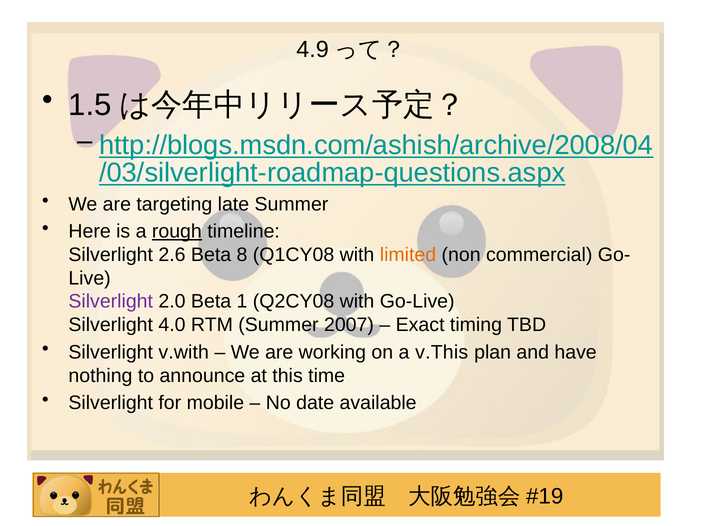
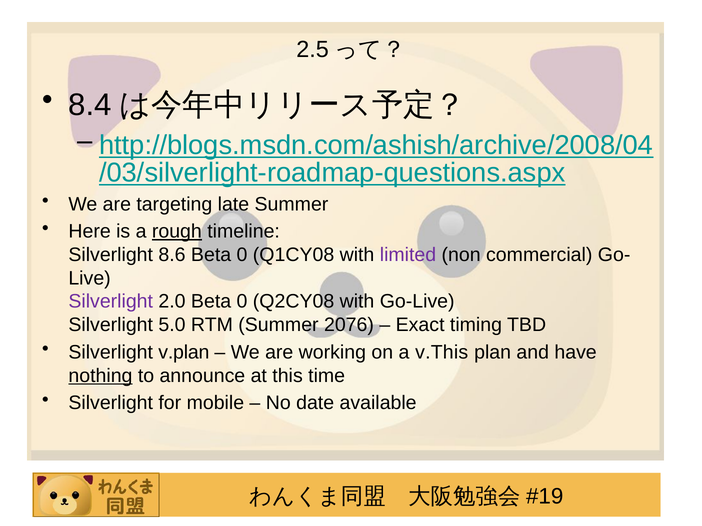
4.9: 4.9 -> 2.5 (313, 50)
1.5: 1.5 -> 8.4 (90, 105)
2.6: 2.6 -> 8.6 (172, 255)
8: 8 -> 0 (242, 255)
limited colour: orange -> purple (408, 255)
2.0 Beta 1: 1 -> 0 (242, 302)
4.0: 4.0 -> 5.0 (172, 325)
2007: 2007 -> 2076 (349, 325)
v.with: v.with -> v.plan (184, 353)
nothing underline: none -> present (100, 376)
